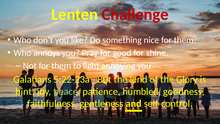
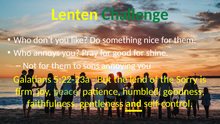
Challenge colour: red -> green (135, 14)
light: light -> sons (91, 66)
Glory: Glory -> Sorry (187, 79)
hint: hint -> firm (25, 91)
